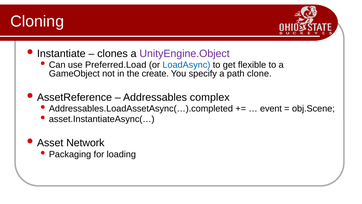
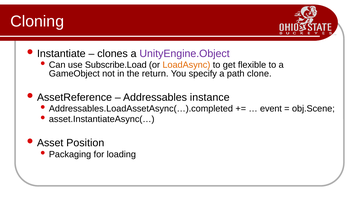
Preferred.Load: Preferred.Load -> Subscribe.Load (116, 65)
LoadAsync colour: blue -> orange (186, 65)
create: create -> return (155, 73)
complex: complex -> instance (210, 97)
Network: Network -> Position (85, 143)
